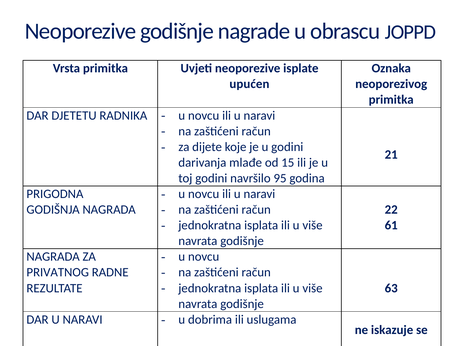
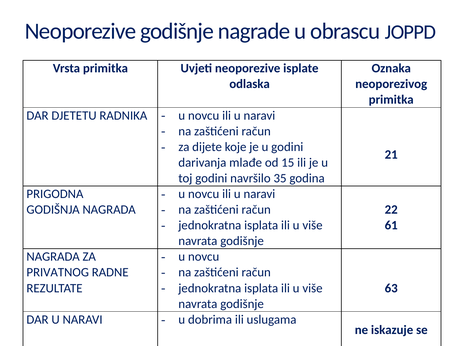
upućen: upućen -> odlaska (250, 84)
95: 95 -> 35 (280, 178)
